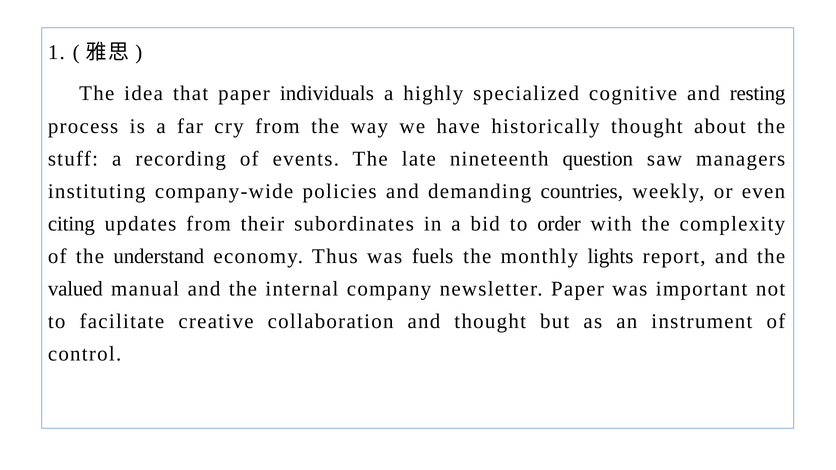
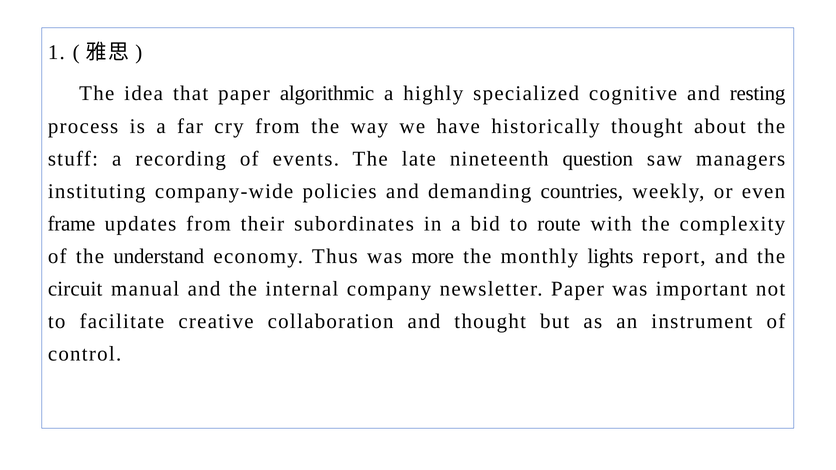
individuals: individuals -> algorithmic (327, 94)
citing: citing -> frame (71, 224)
order: order -> route (559, 224)
fuels: fuels -> more (433, 257)
valued: valued -> circuit (75, 289)
